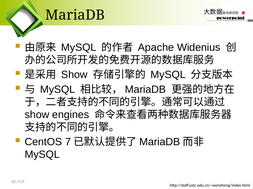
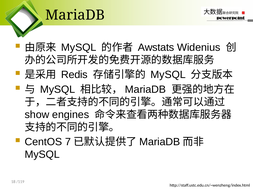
Apache: Apache -> Awstats (156, 48)
Show: Show -> Redis (74, 75)
